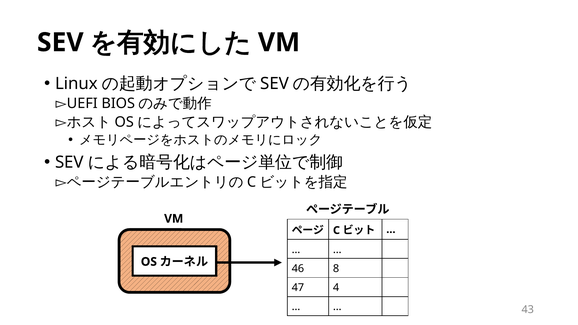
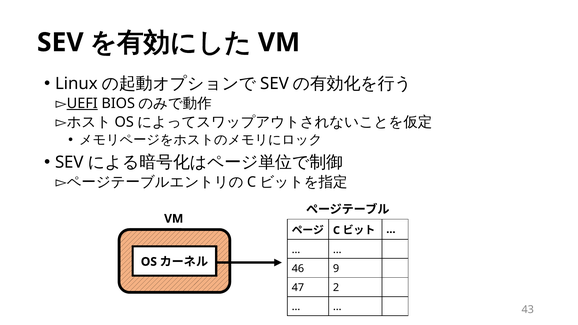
UEFI underline: none -> present (82, 103)
8: 8 -> 9 (336, 269)
4: 4 -> 2 (336, 288)
